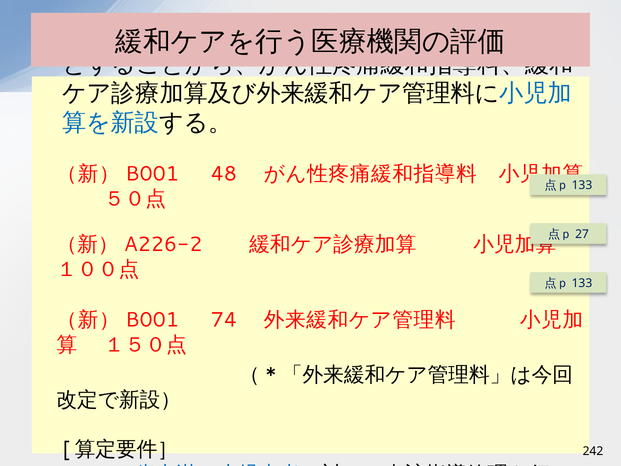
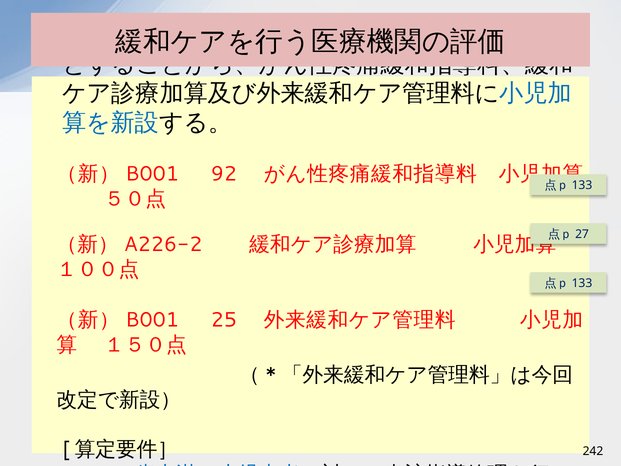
48: 48 -> 92 (224, 174)
74: 74 -> 25 (224, 320)
